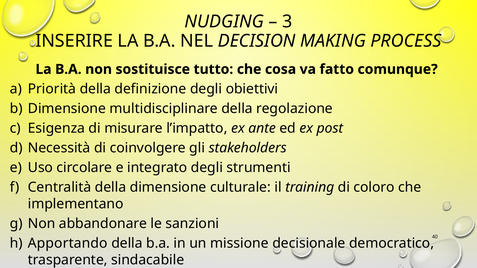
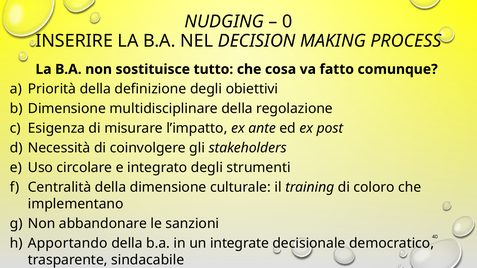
3: 3 -> 0 (287, 22)
missione: missione -> integrate (240, 244)
